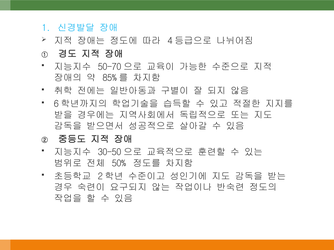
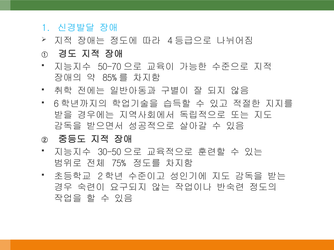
50%: 50% -> 75% (119, 164)
